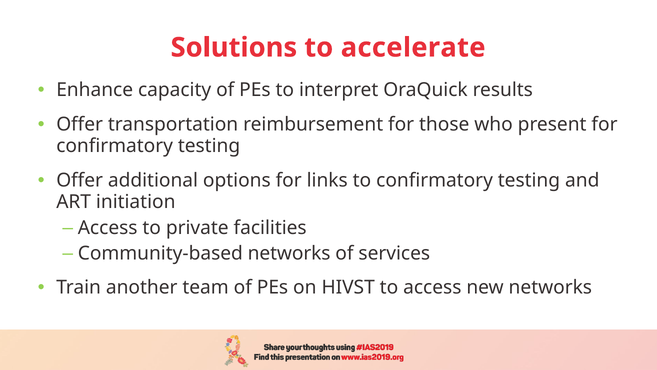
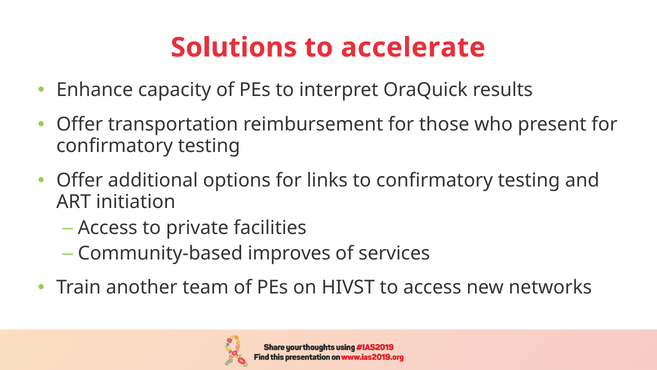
Community-based networks: networks -> improves (289, 253)
